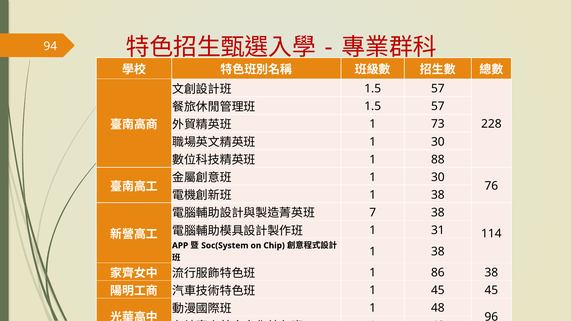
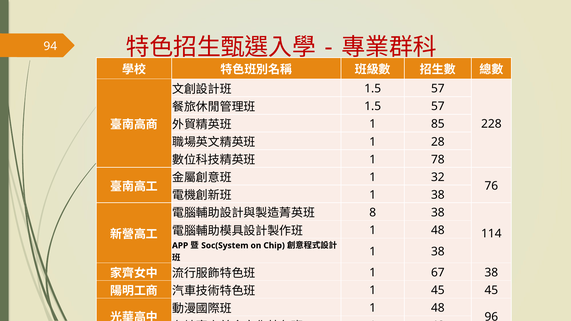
73: 73 -> 85 (438, 124)
30: 30 -> 28 (438, 142)
88: 88 -> 78 (438, 160)
30: 30 -> 32 (438, 177)
7: 7 -> 8 (373, 213)
31: 31 -> 48 (438, 230)
86: 86 -> 67 (438, 273)
